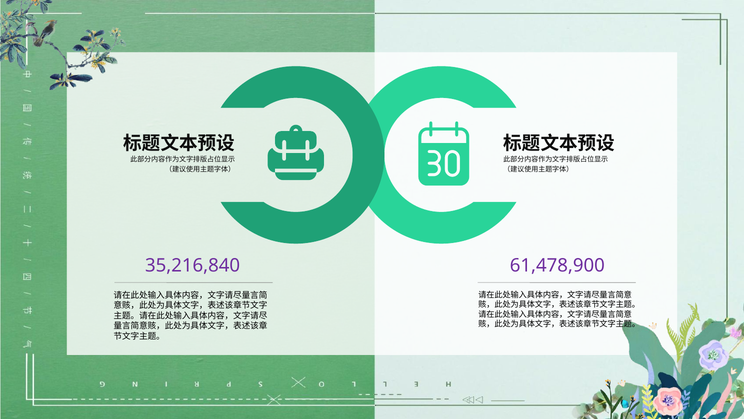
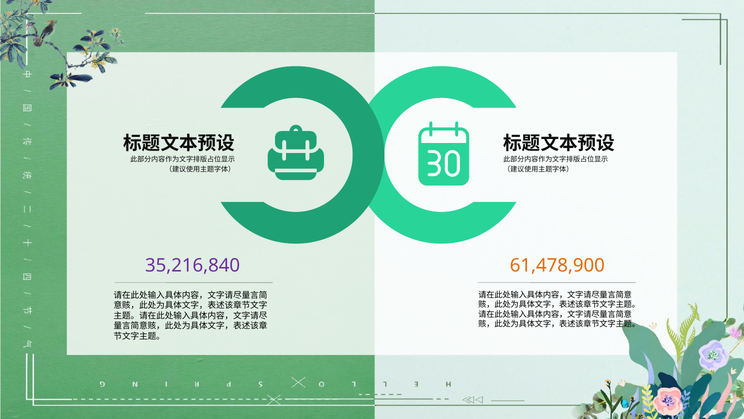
61,478,900 colour: purple -> orange (557, 266)
